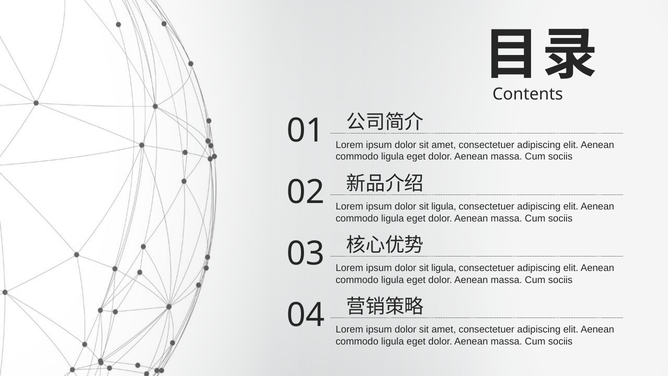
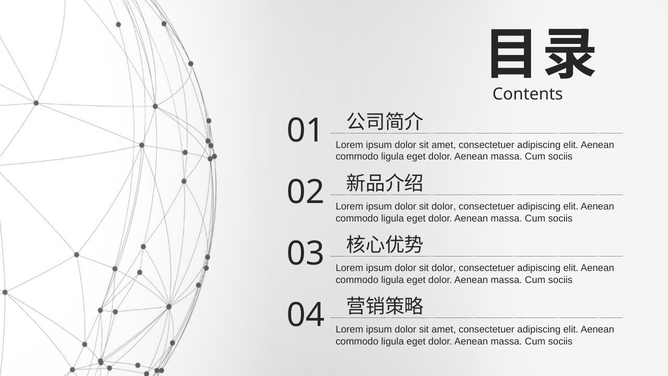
ligula: ligula -> dolor (444, 206)
ligula: ligula -> dolor (444, 268)
